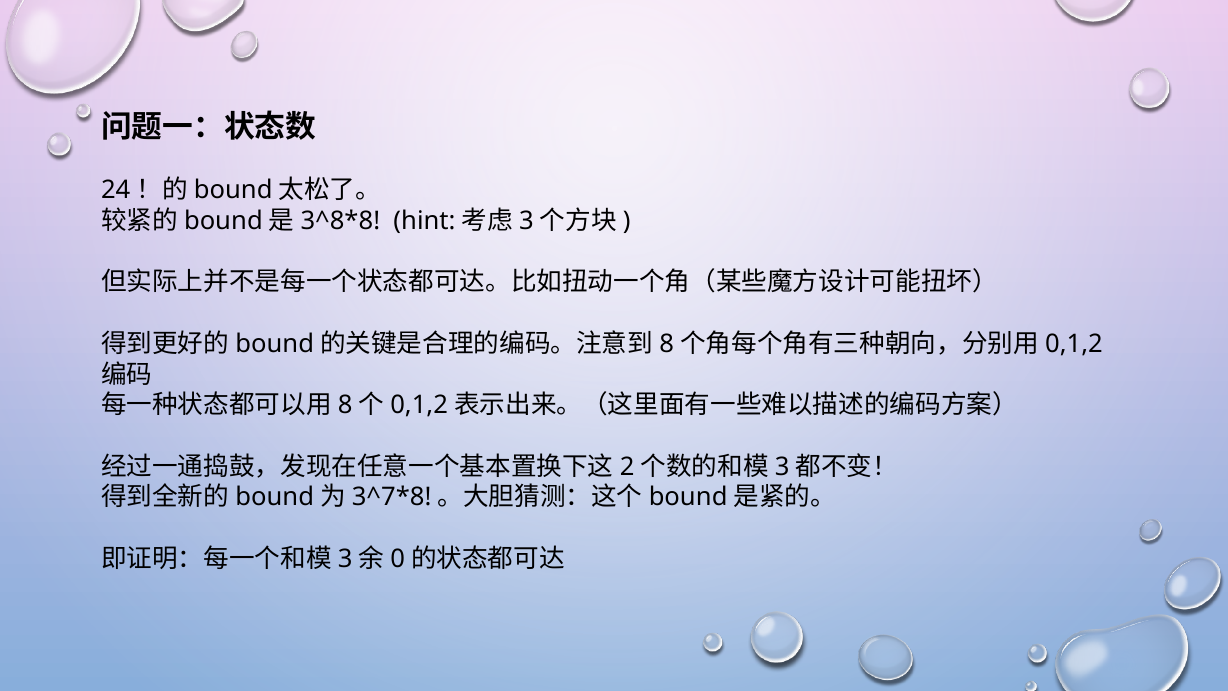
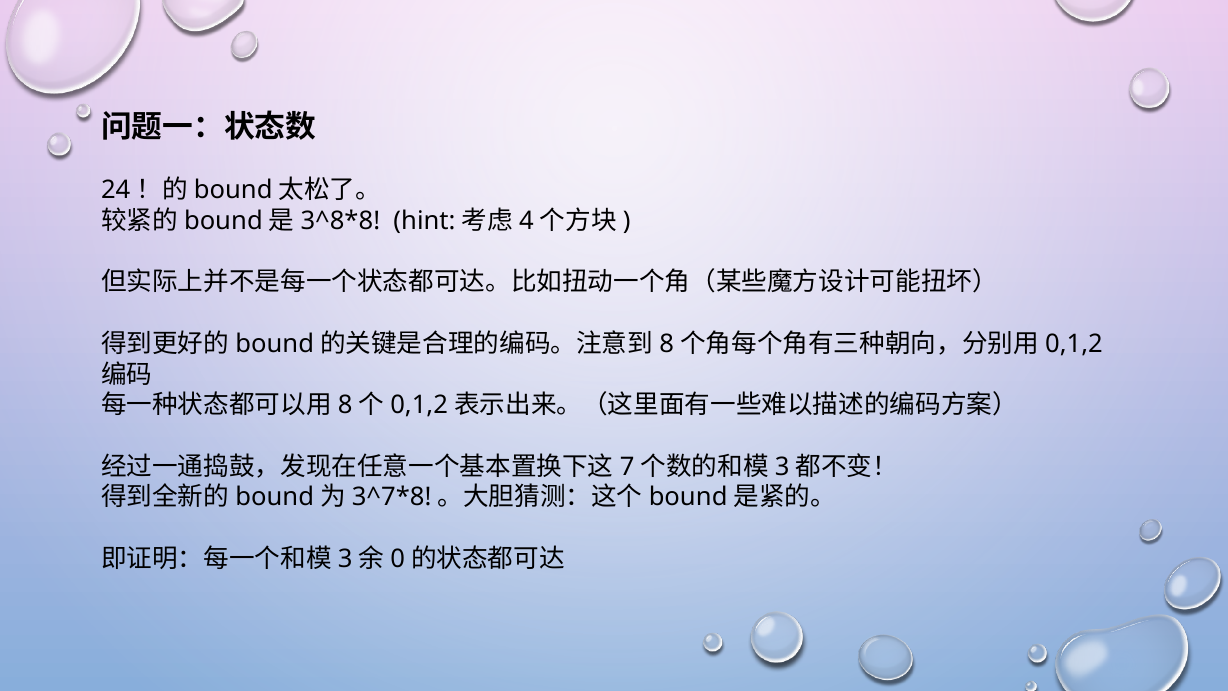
3: 3 -> 4 (526, 221)
2: 2 -> 7 (627, 467)
